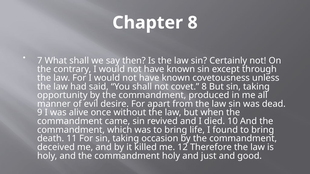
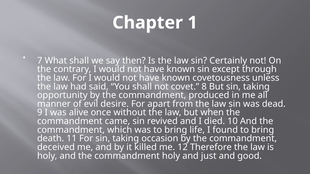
Chapter 8: 8 -> 1 (193, 23)
